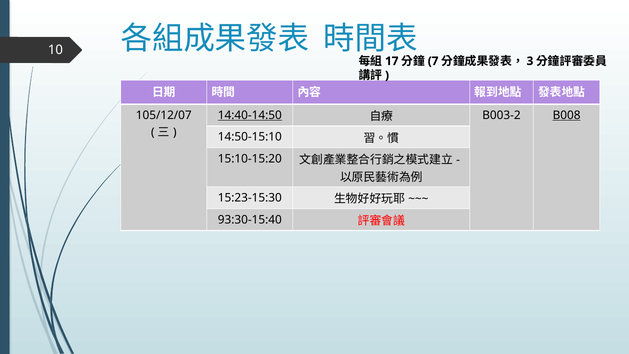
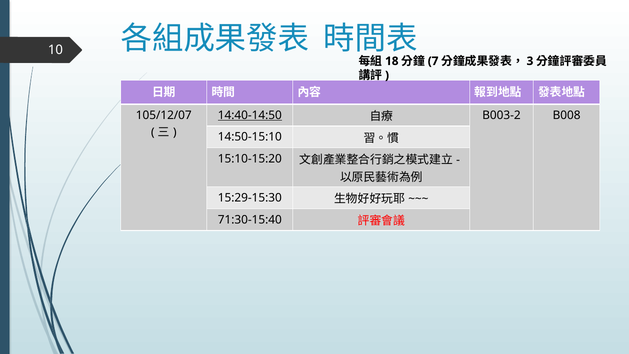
17: 17 -> 18 (392, 61)
B008 underline: present -> none (567, 115)
15:23-15:30: 15:23-15:30 -> 15:29-15:30 (250, 198)
93:30-15:40: 93:30-15:40 -> 71:30-15:40 (250, 220)
